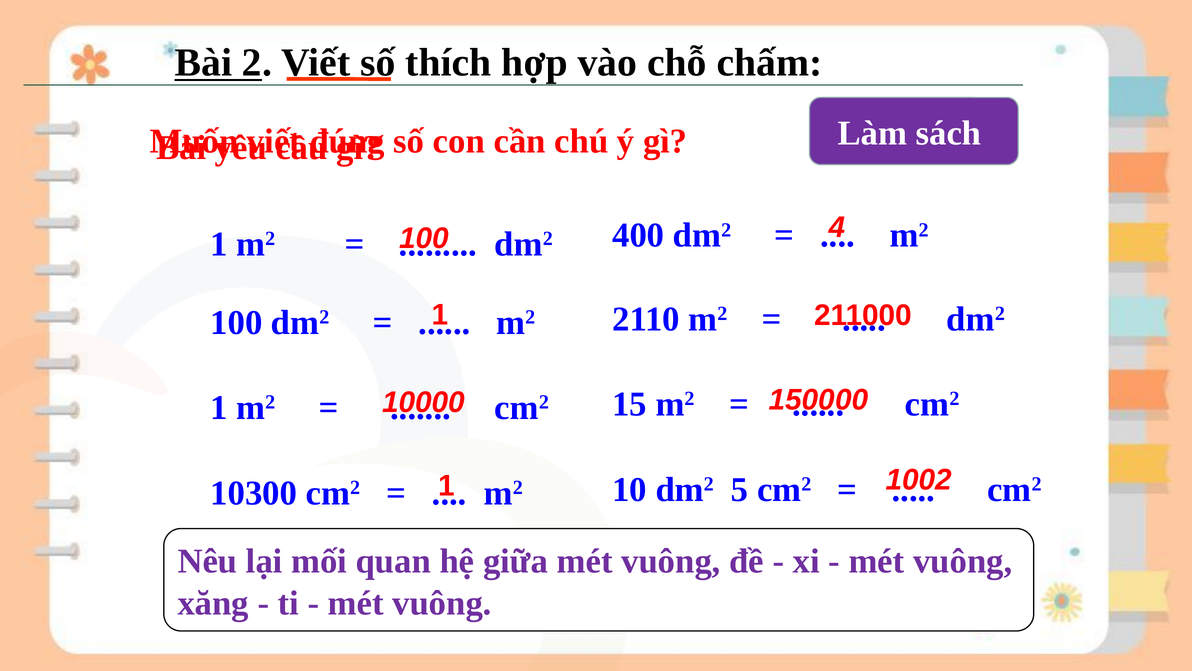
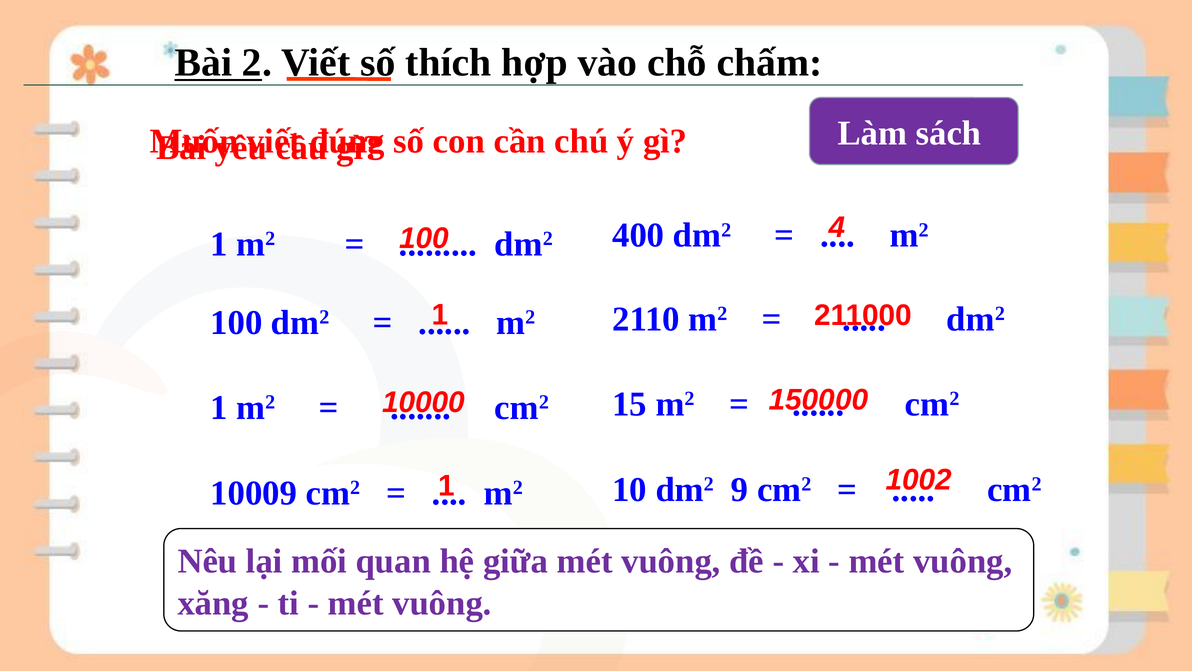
5: 5 -> 9 (740, 489)
10300: 10300 -> 10009 (254, 493)
